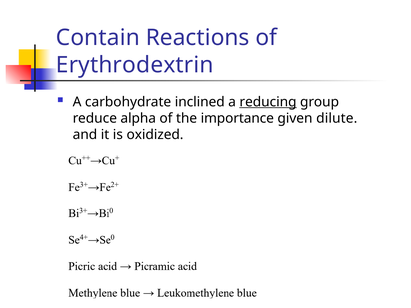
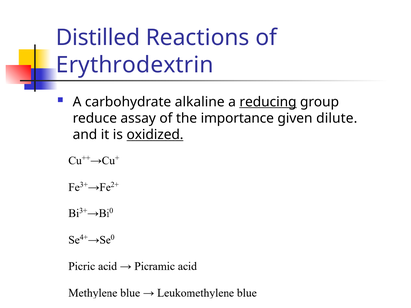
Contain: Contain -> Distilled (98, 38)
inclined: inclined -> alkaline (200, 102)
alpha: alpha -> assay (138, 118)
oxidized underline: none -> present (155, 135)
